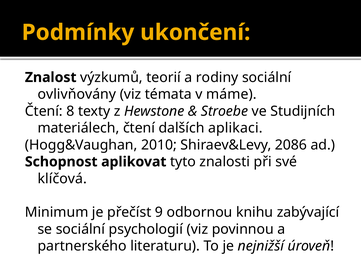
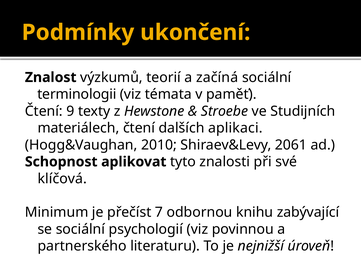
rodiny: rodiny -> začíná (217, 77)
ovlivňovány: ovlivňovány -> terminologii (77, 94)
máme: máme -> paměť (231, 94)
8: 8 -> 9 (70, 111)
2086: 2086 -> 2061 (291, 145)
9: 9 -> 7 (159, 212)
